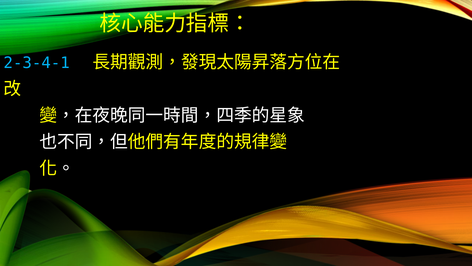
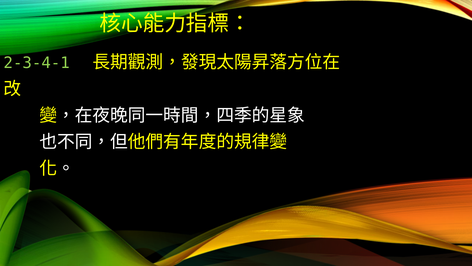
2-3-4-1 colour: light blue -> light green (37, 63)
